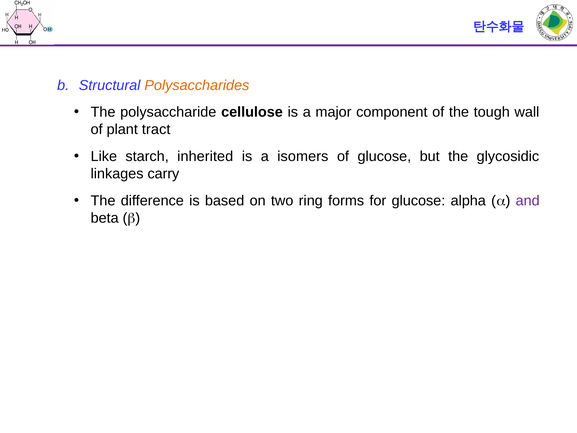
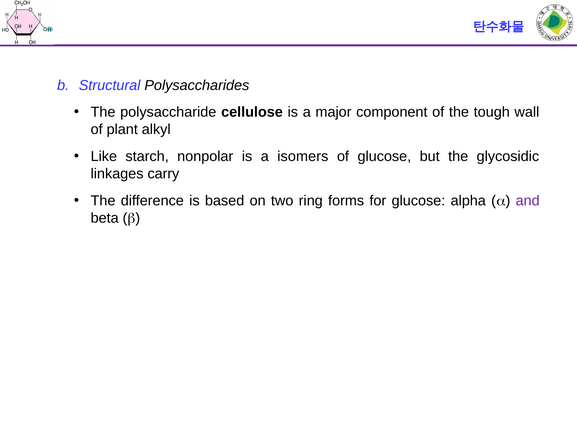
Polysaccharides colour: orange -> black (197, 85)
tract: tract -> alkyl (156, 129)
inherited: inherited -> nonpolar (205, 156)
